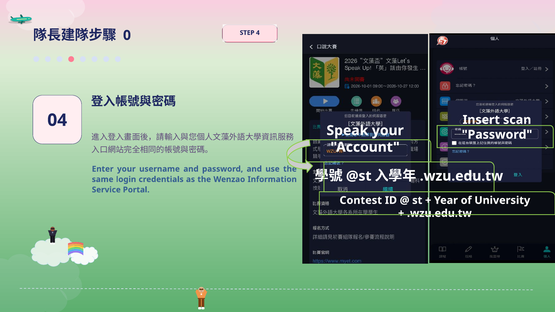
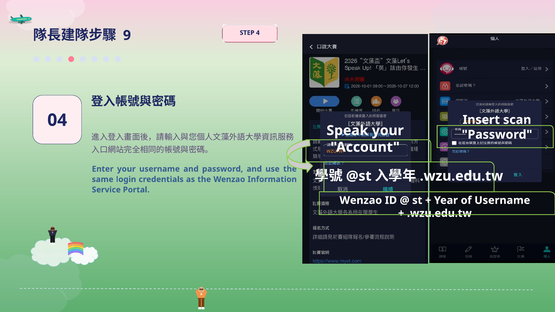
0: 0 -> 9 (127, 35)
Contest: Contest -> Wenzao (361, 200)
of University: University -> Username (502, 200)
